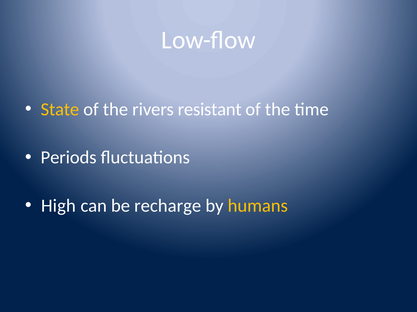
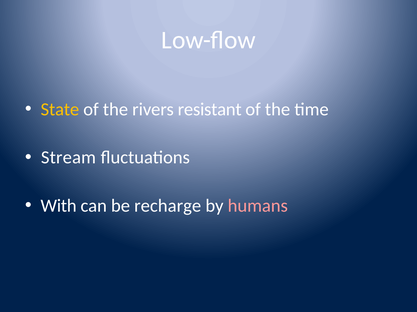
Periods: Periods -> Stream (68, 158)
High: High -> With (59, 206)
humans colour: yellow -> pink (258, 206)
